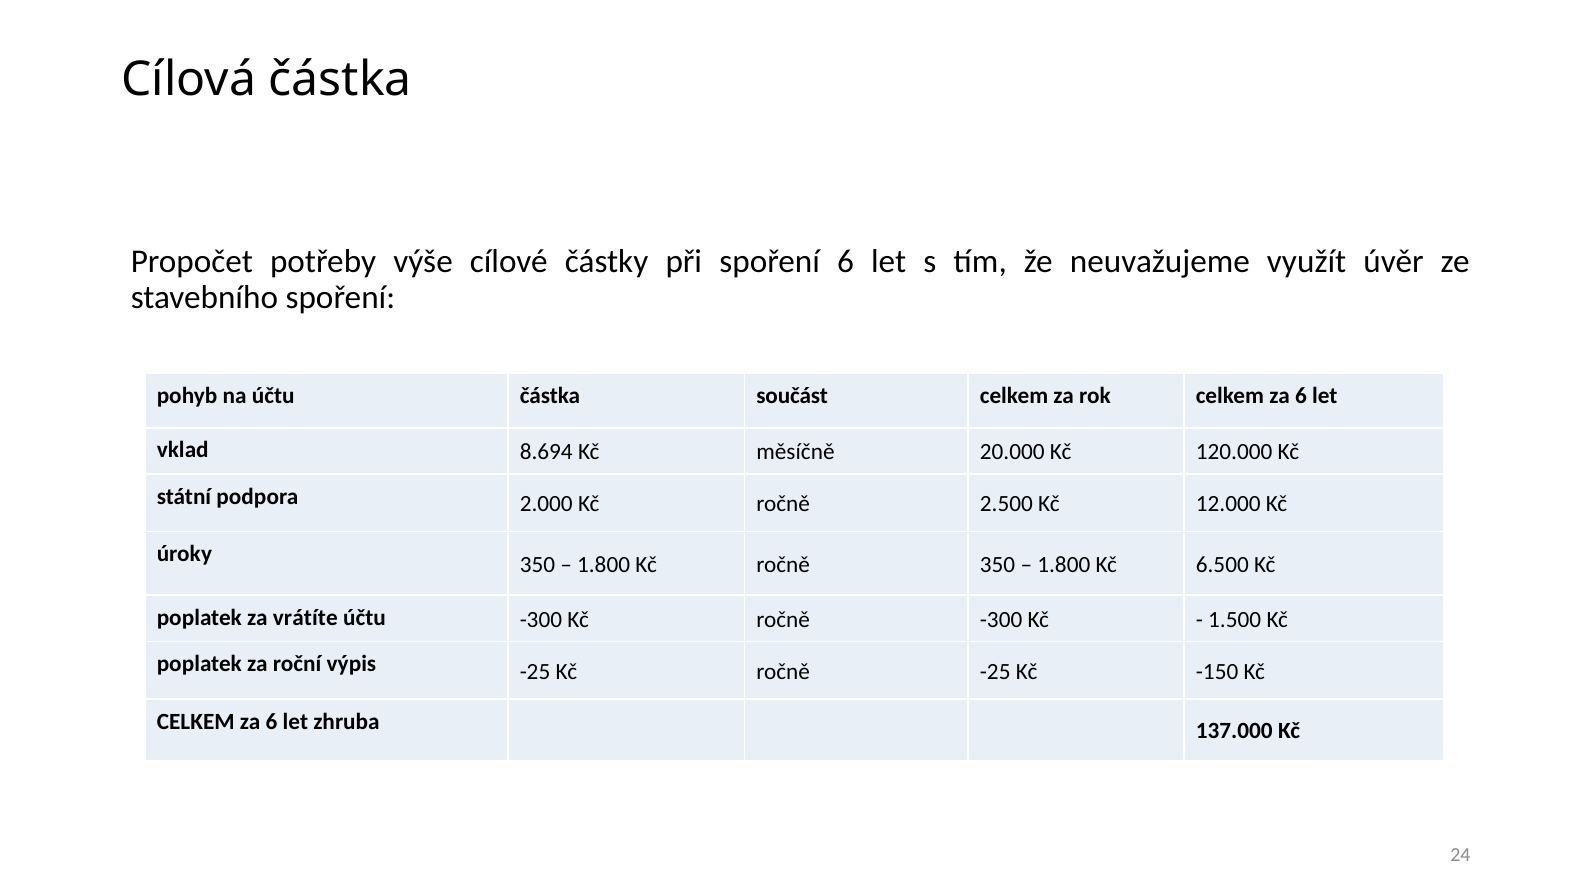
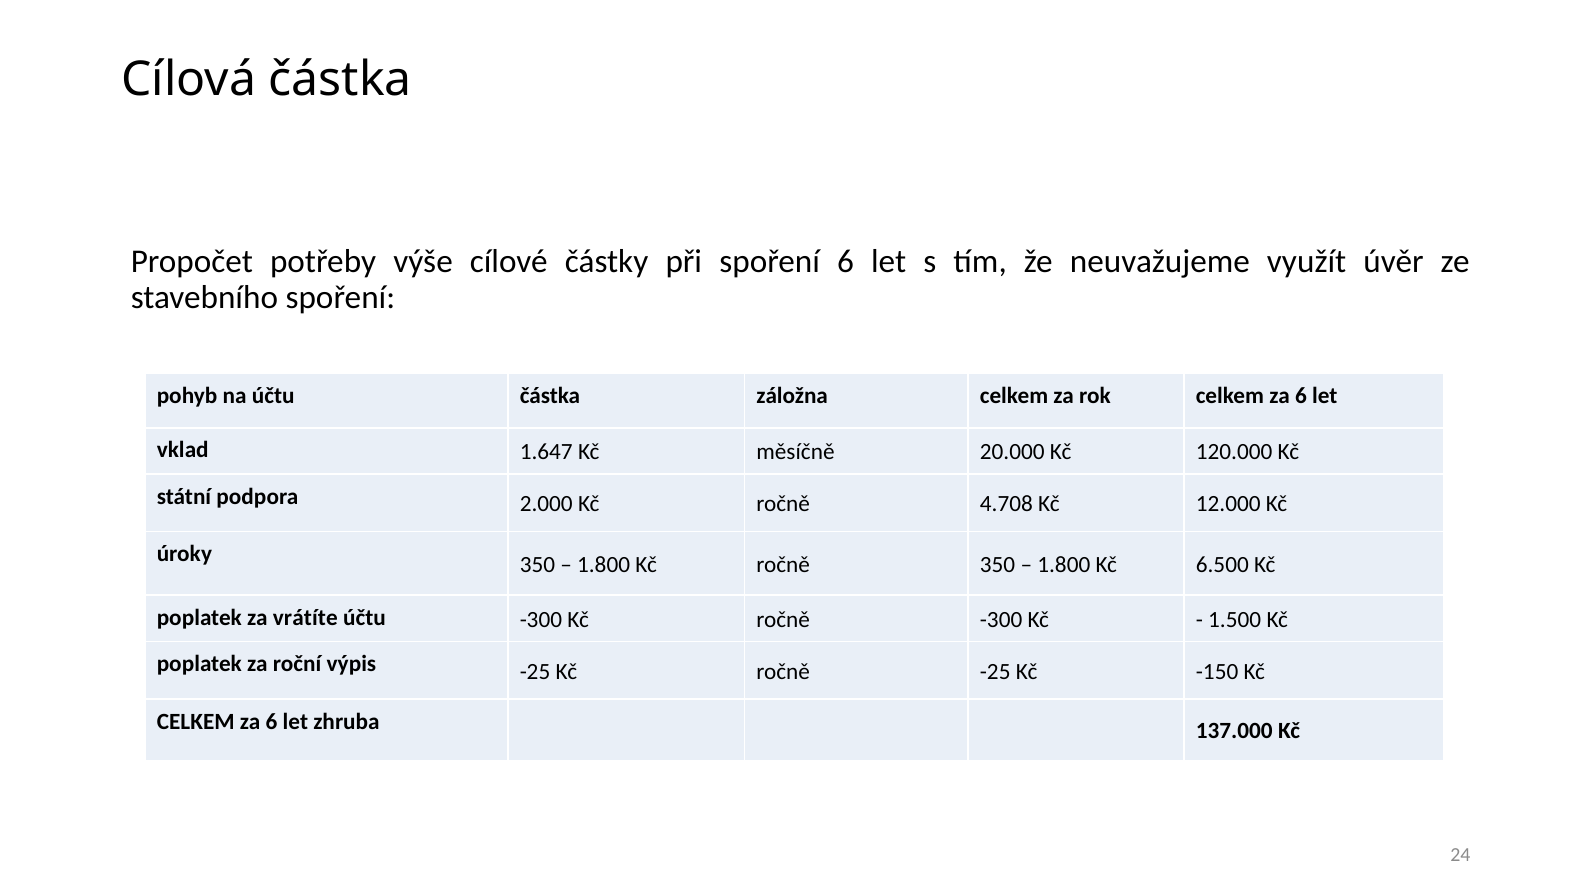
součást: součást -> záložna (792, 396)
8.694: 8.694 -> 1.647 (546, 453)
2.500: 2.500 -> 4.708 (1006, 505)
